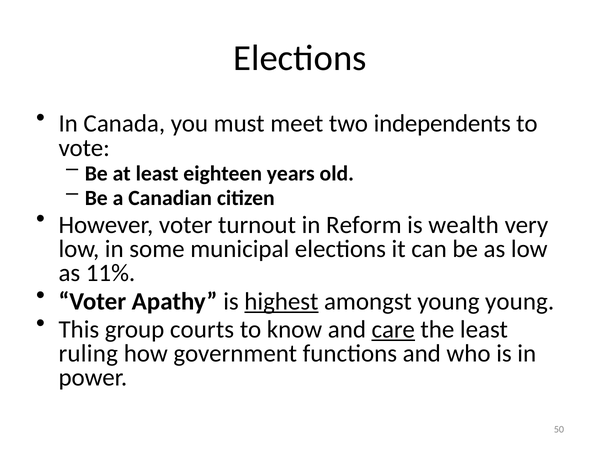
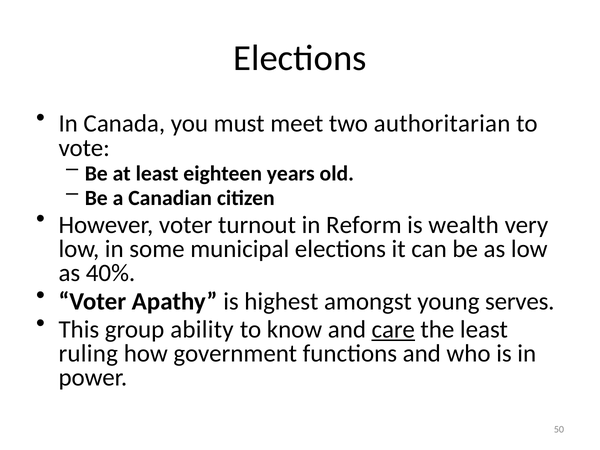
independents: independents -> authoritarian (442, 124)
11%: 11% -> 40% (111, 273)
highest underline: present -> none (281, 301)
young young: young -> serves (520, 301)
courts: courts -> ability (202, 330)
